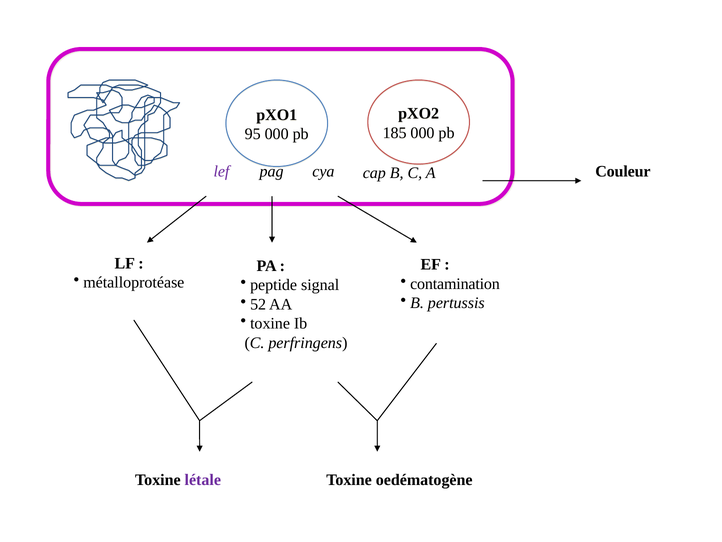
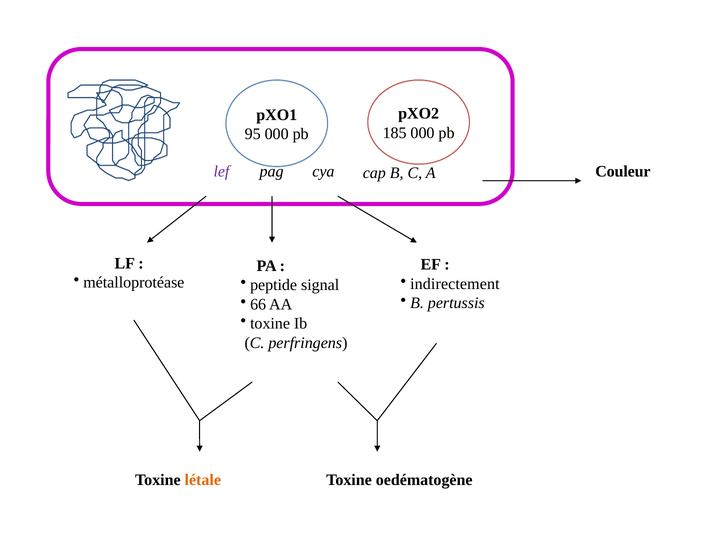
contamination: contamination -> indirectement (455, 284)
52: 52 -> 66 (258, 304)
létale colour: purple -> orange (203, 480)
